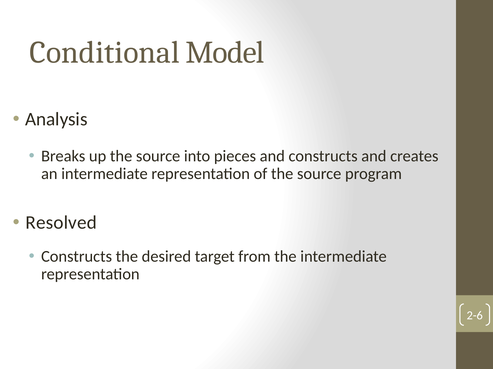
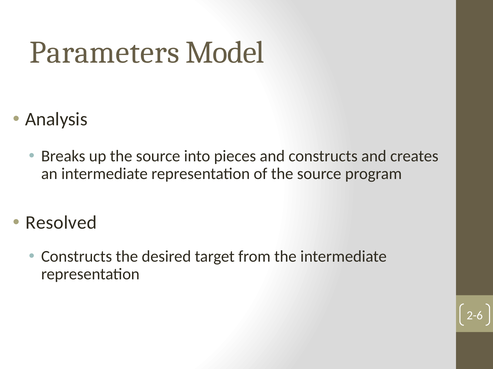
Conditional: Conditional -> Parameters (105, 53)
